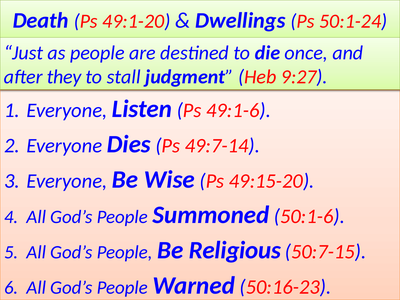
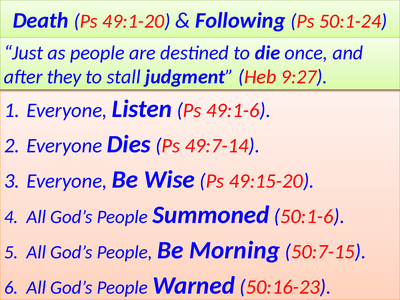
Dwellings: Dwellings -> Following (240, 21)
Religious: Religious -> Morning (235, 250)
